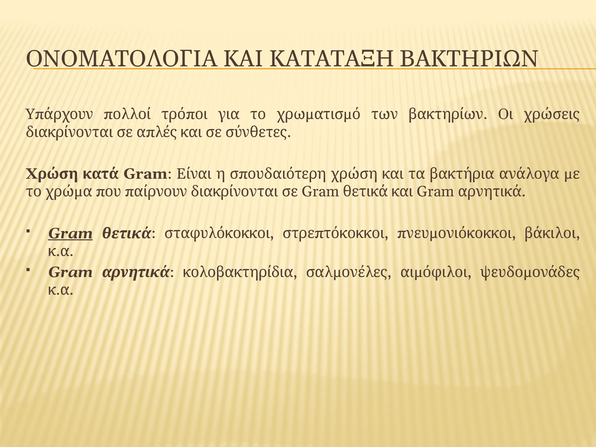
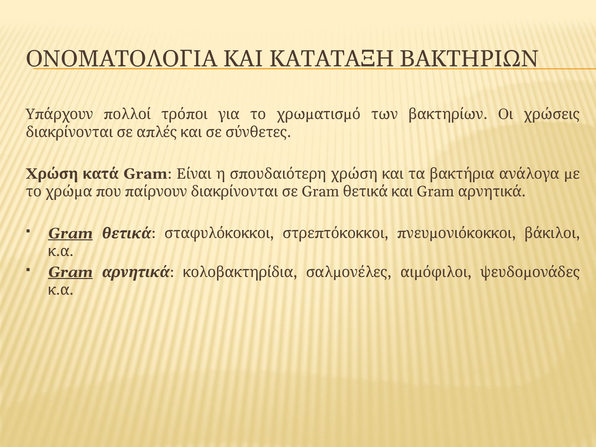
Gram underline: none -> present (70, 272)
